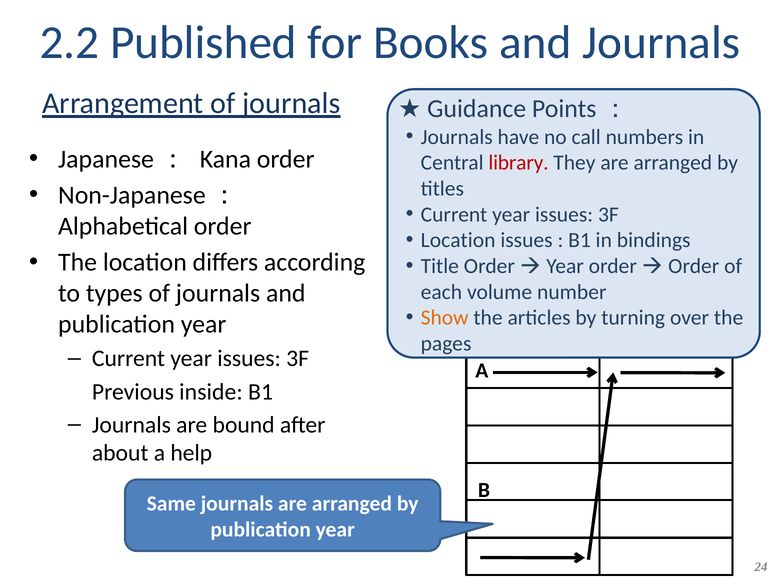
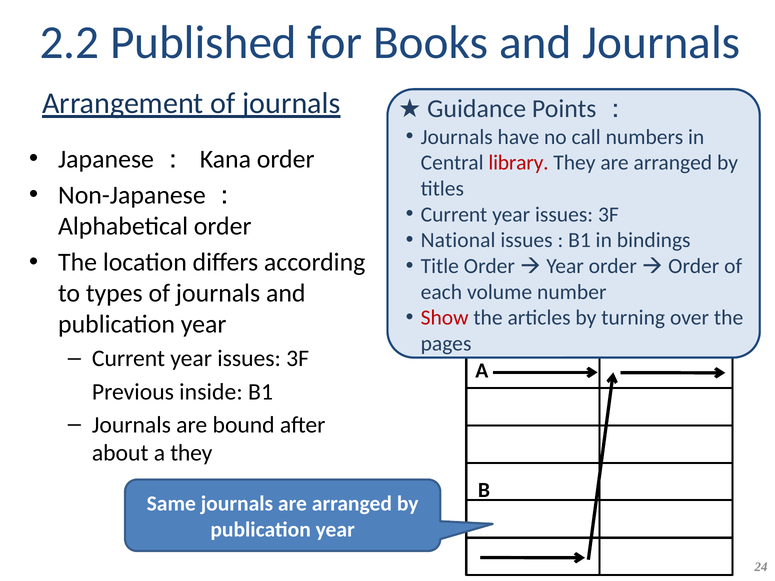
Location: Location -> National (458, 240)
Show colour: orange -> red (445, 318)
a help: help -> they (191, 453)
